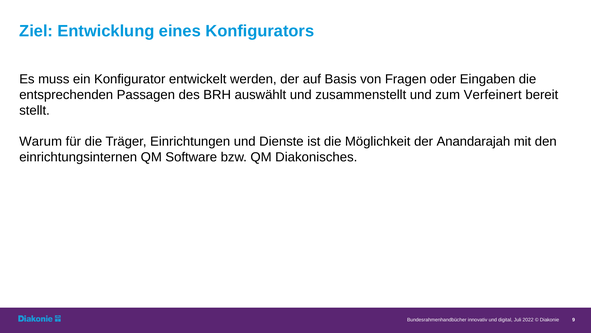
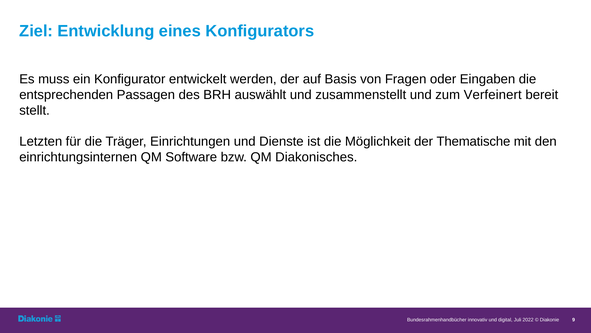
Warum: Warum -> Letzten (41, 141)
Anandarajah: Anandarajah -> Thematische (473, 141)
